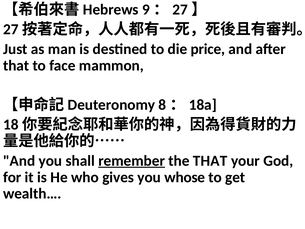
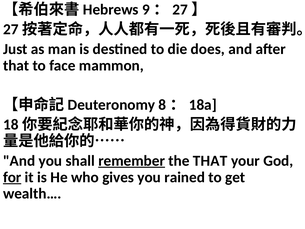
price: price -> does (208, 49)
for underline: none -> present (12, 177)
whose: whose -> rained (185, 177)
